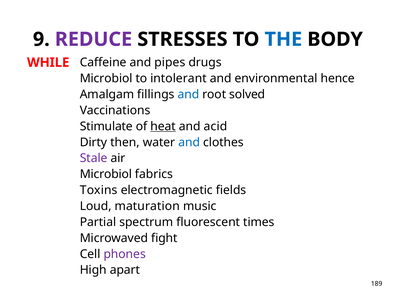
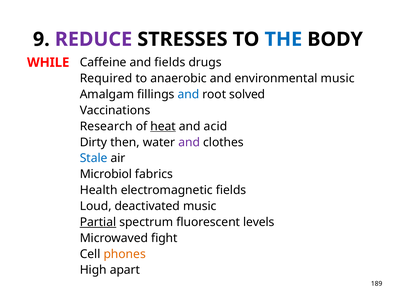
and pipes: pipes -> fields (170, 62)
Microbiol: Microbiol -> Required (106, 78)
intolerant: intolerant -> anaerobic (179, 78)
environmental hence: hence -> music (338, 78)
Stimulate: Stimulate -> Research (106, 126)
and colour: blue -> purple (189, 142)
Stale colour: purple -> blue (94, 158)
Toxins: Toxins -> Health (99, 190)
maturation: maturation -> deactivated (147, 206)
Partial underline: none -> present (98, 222)
times: times -> levels (259, 222)
phones colour: purple -> orange (125, 254)
